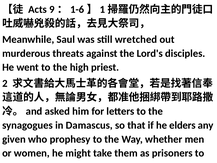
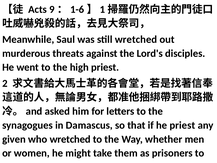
he elders: elders -> priest (182, 125)
who prophesy: prophesy -> wretched (70, 139)
